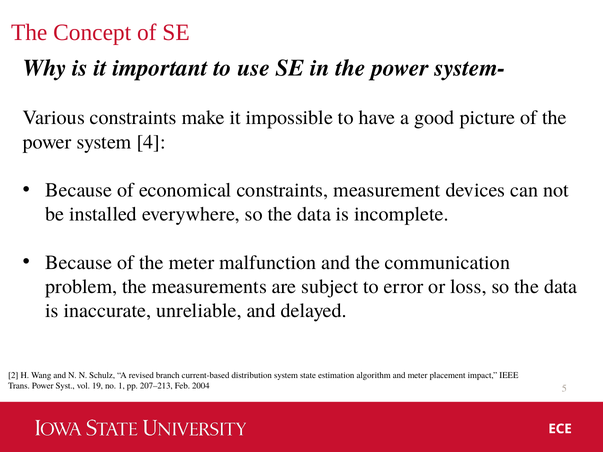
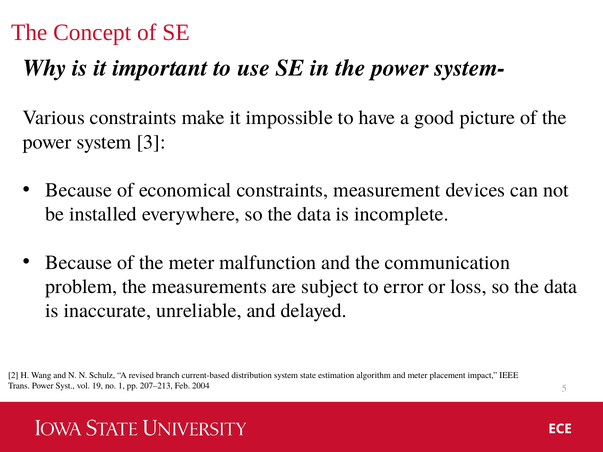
4: 4 -> 3 (151, 142)
